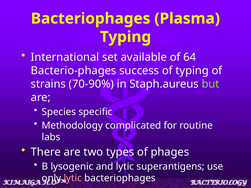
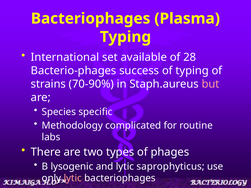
64: 64 -> 28 (190, 57)
but colour: light green -> pink (210, 84)
superantigens: superantigens -> saprophyticus (171, 167)
